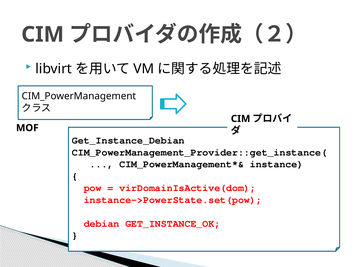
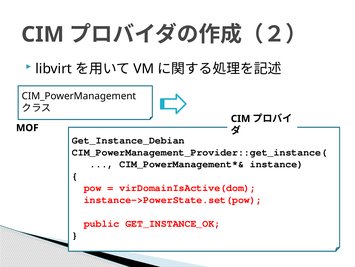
debian: debian -> public (102, 223)
